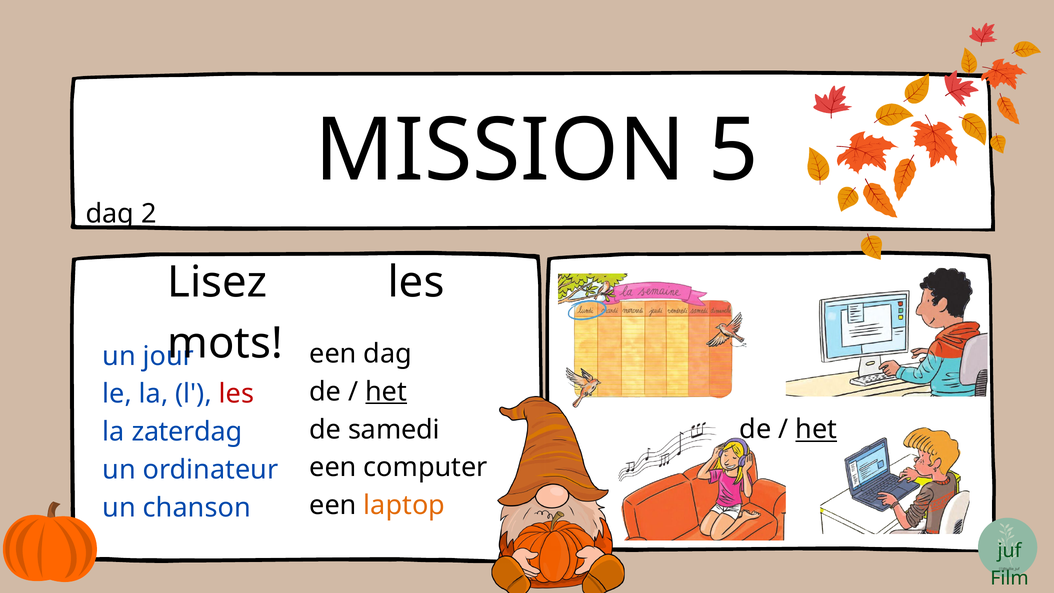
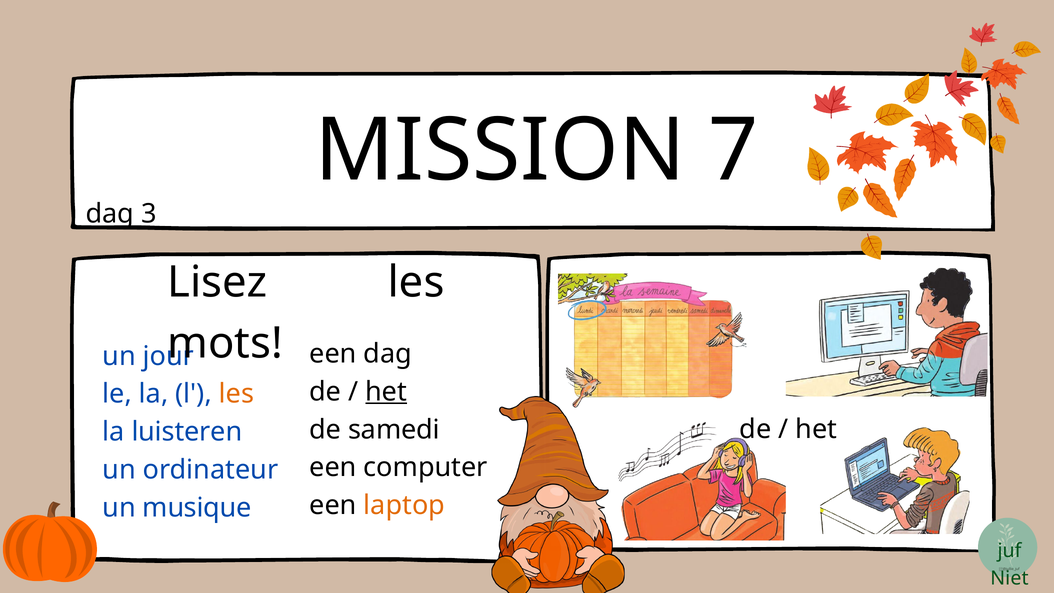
5: 5 -> 7 (734, 151)
2: 2 -> 3 (149, 214)
les colour: red -> orange (236, 394)
het underline: present -> none (816, 429)
zaterdag: zaterdag -> luisteren (187, 432)
chanson: chanson -> musique (197, 508)
Film: Film -> Niet (1009, 578)
